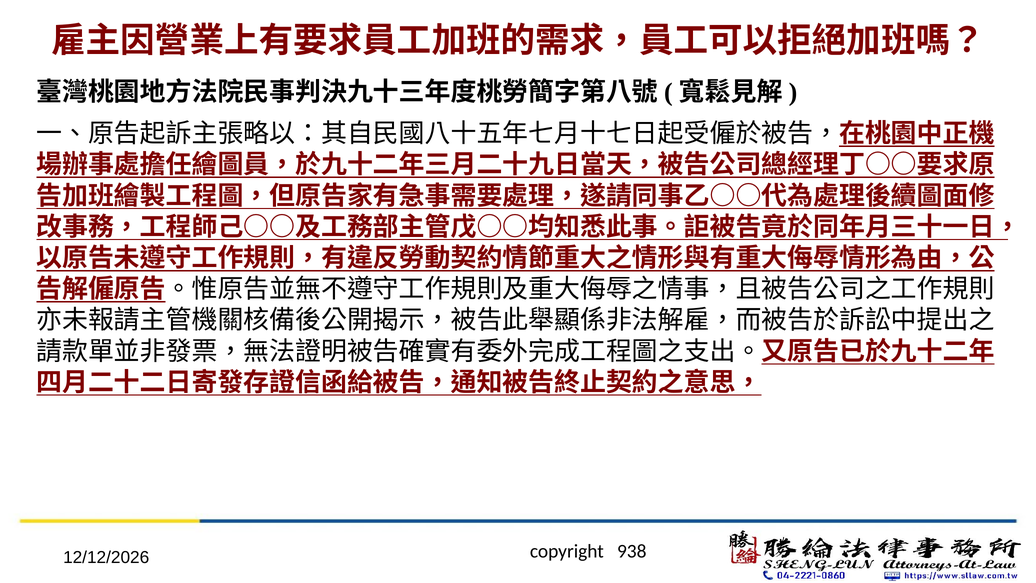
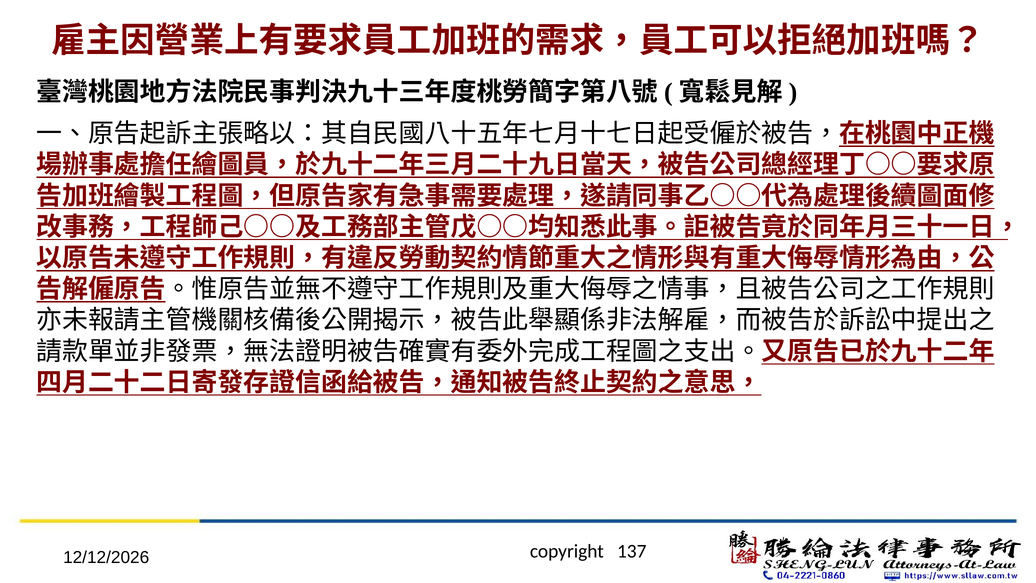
938: 938 -> 137 (632, 551)
